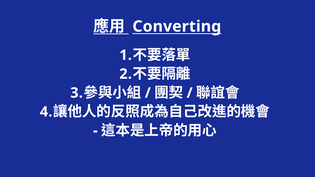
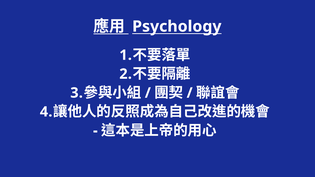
Converting: Converting -> Psychology (177, 26)
